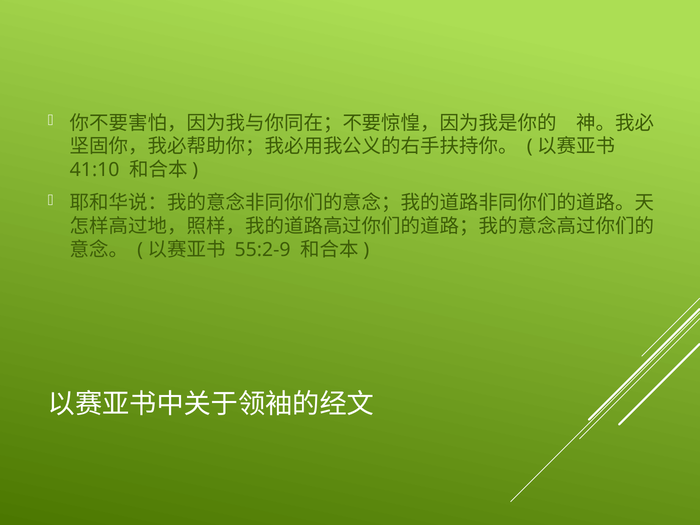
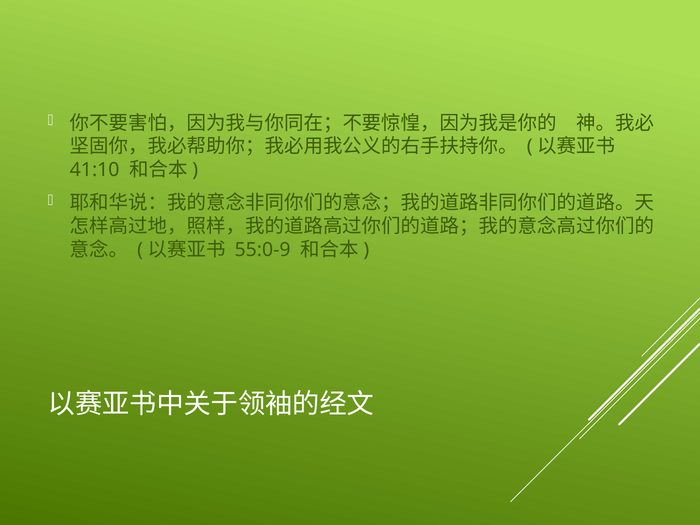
55:2-9: 55:2-9 -> 55:0-9 (263, 250)
